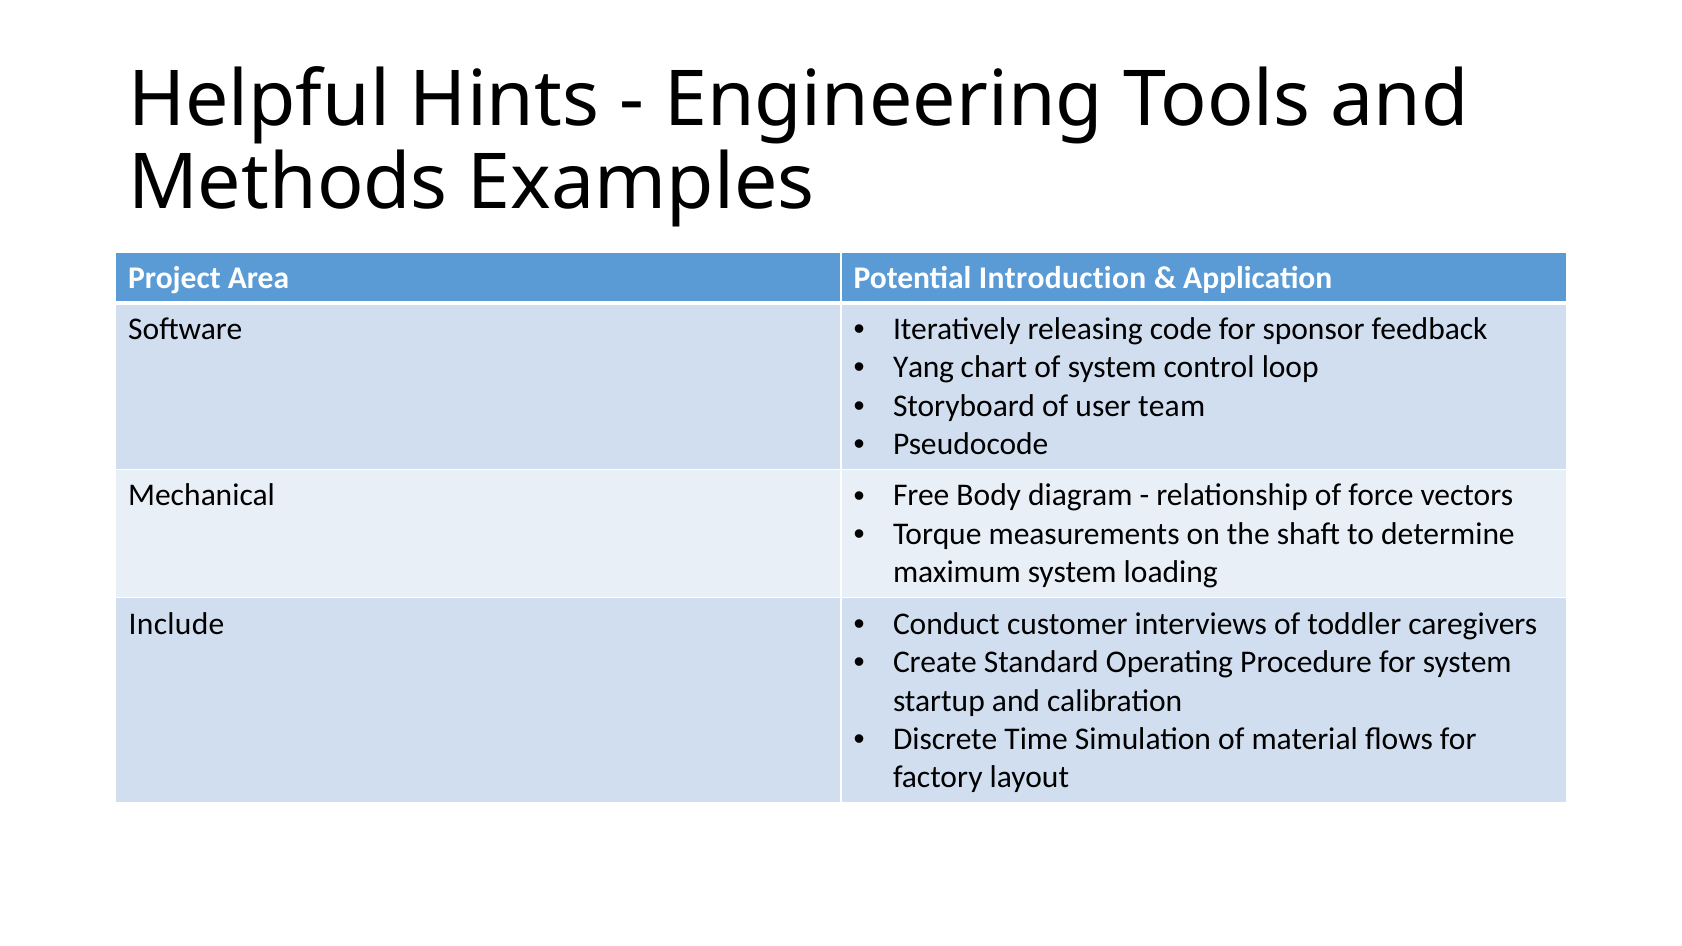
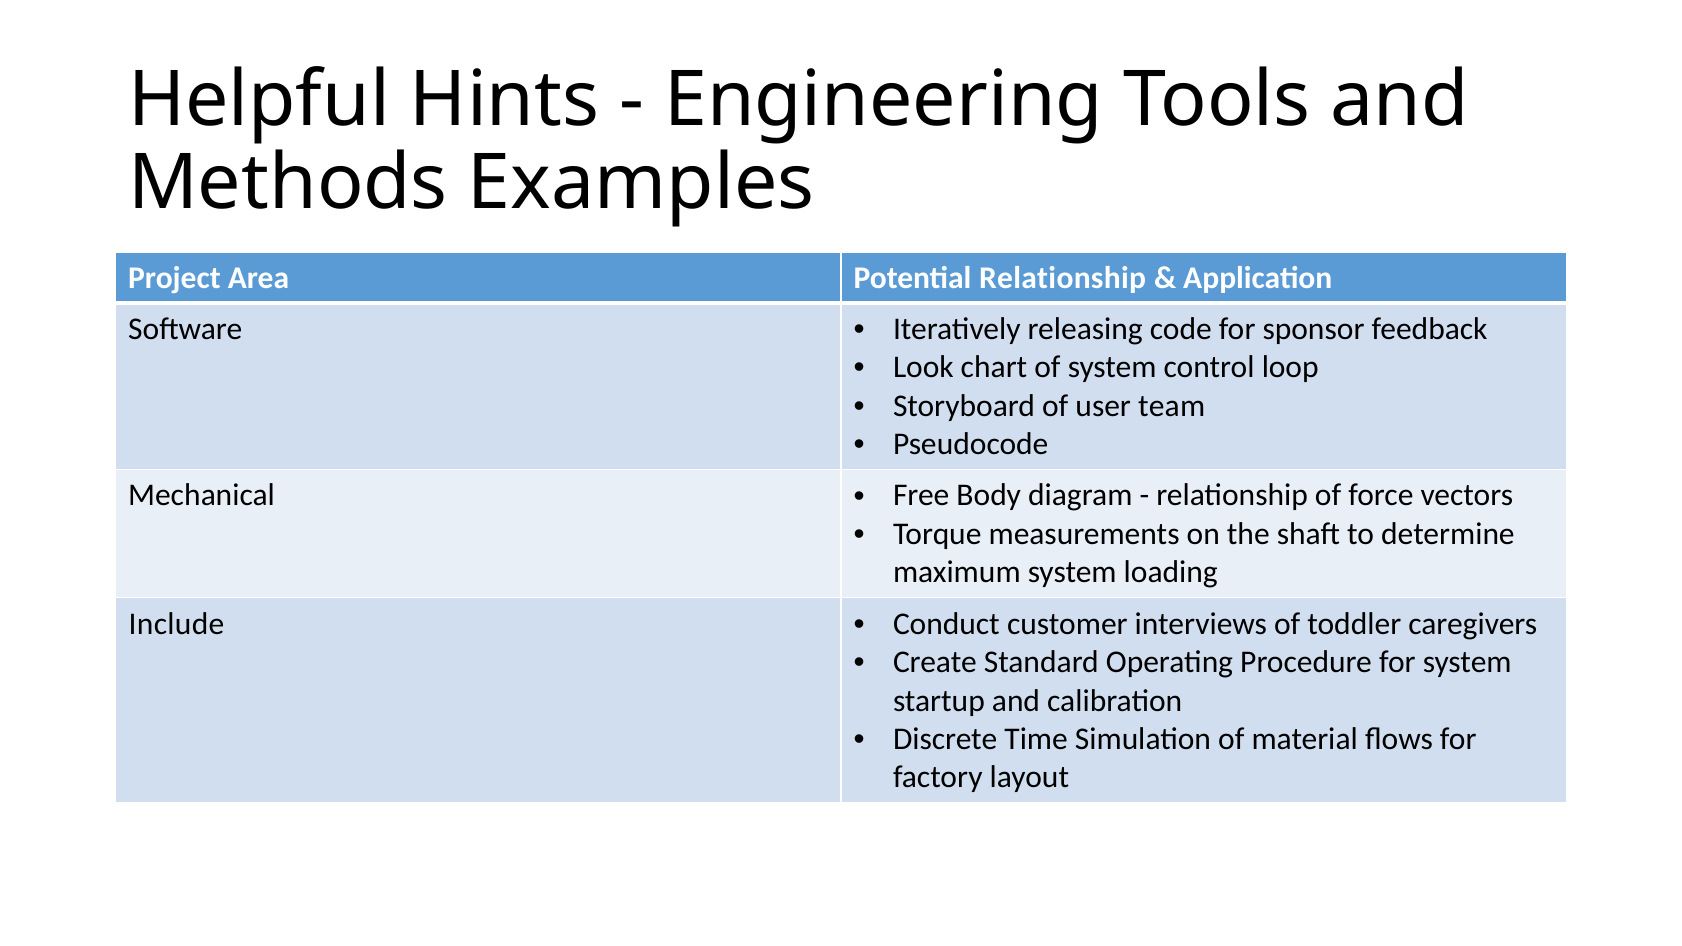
Potential Introduction: Introduction -> Relationship (1063, 278)
Yang: Yang -> Look (923, 367)
